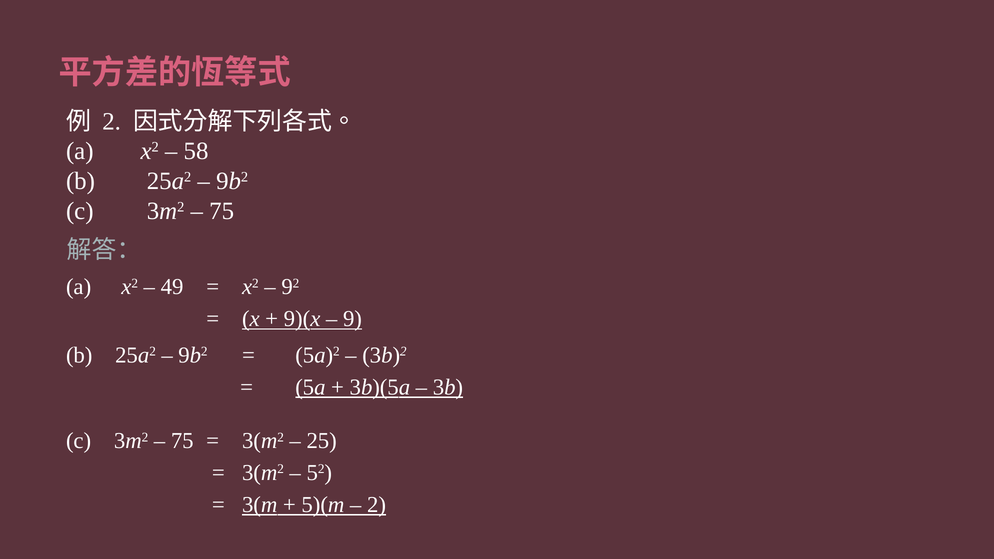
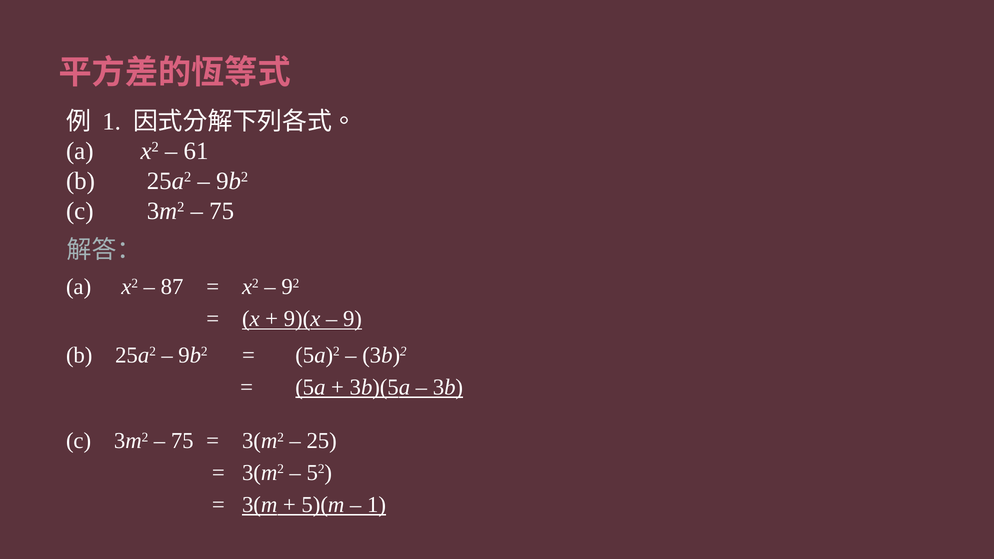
2: 2 -> 1 (112, 121)
58: 58 -> 61 (196, 151)
49: 49 -> 87 (172, 287)
2: 2 -> 1 (377, 505)
